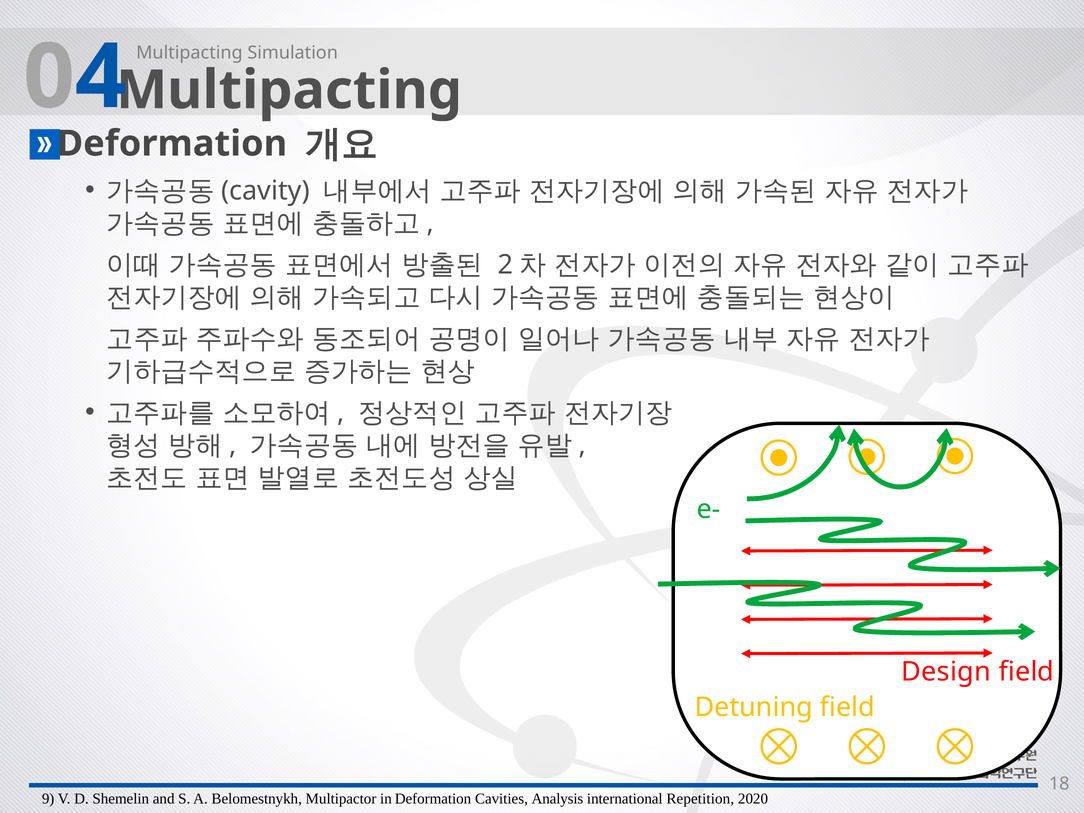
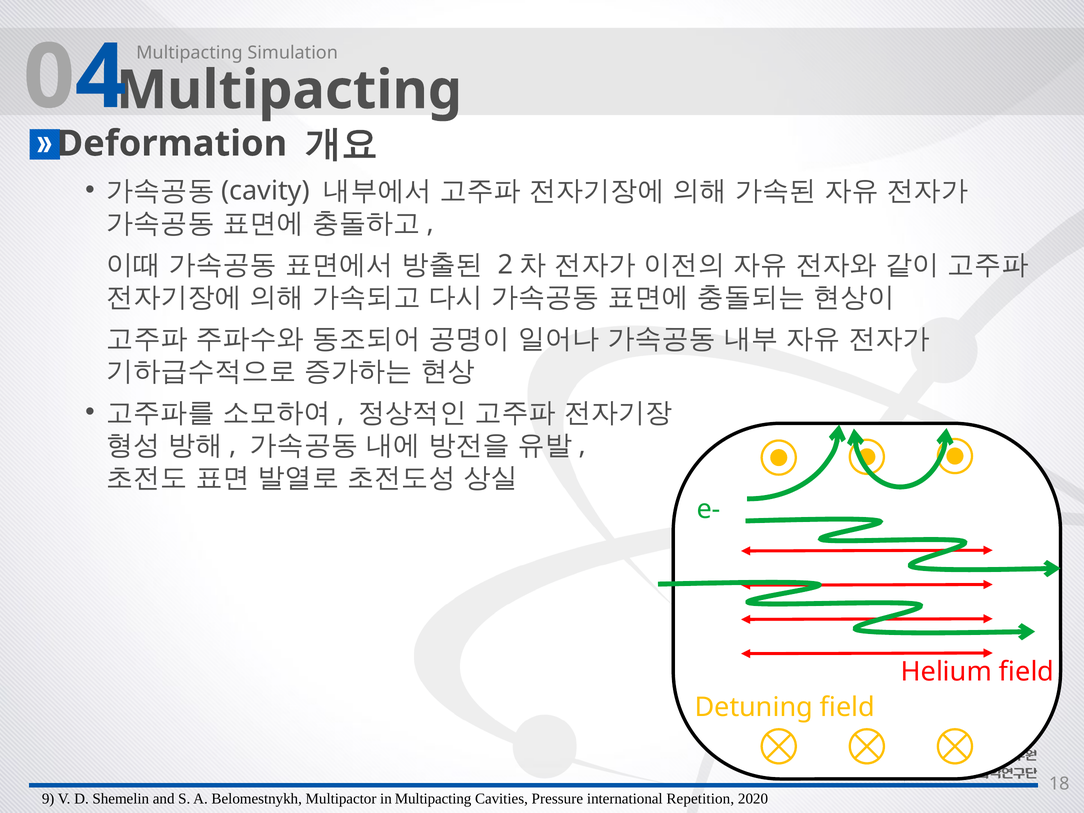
Design: Design -> Helium (946, 672)
in Deformation: Deformation -> Multipacting (433, 799)
Analysis: Analysis -> Pressure (557, 799)
